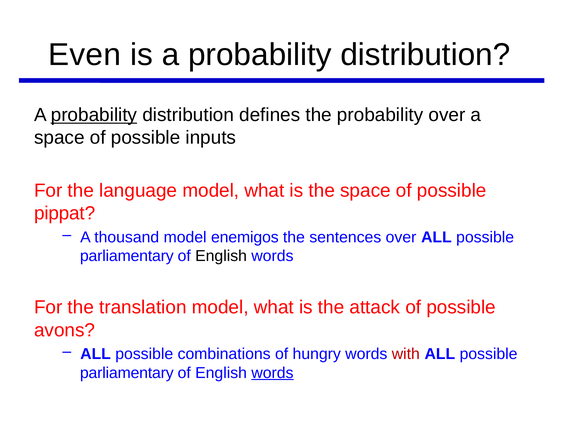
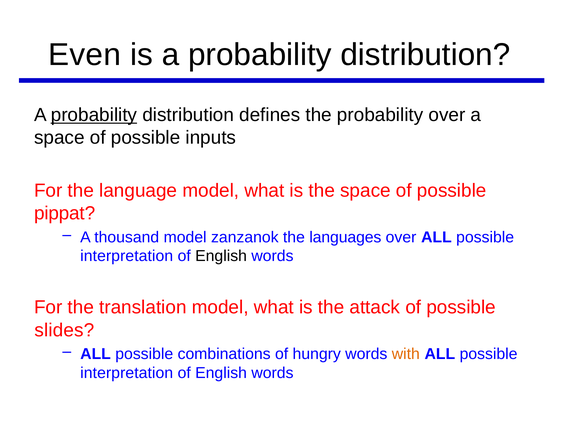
enemigos: enemigos -> zanzanok (245, 237)
sentences: sentences -> languages (345, 237)
parliamentary: parliamentary -> interpretation (127, 256)
avons: avons -> slides (64, 330)
with colour: red -> orange (406, 354)
parliamentary: parliamentary -> interpretation (127, 373)
words underline: present -> none (272, 373)
